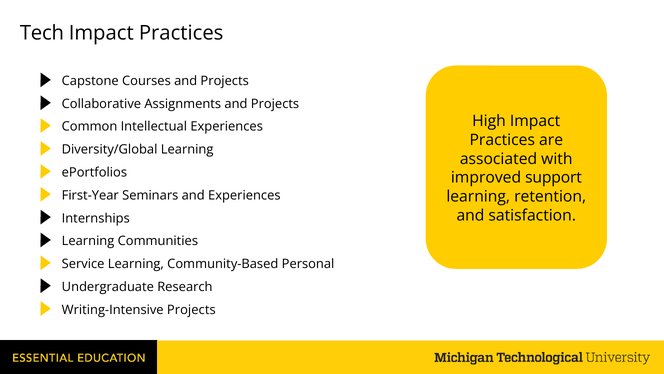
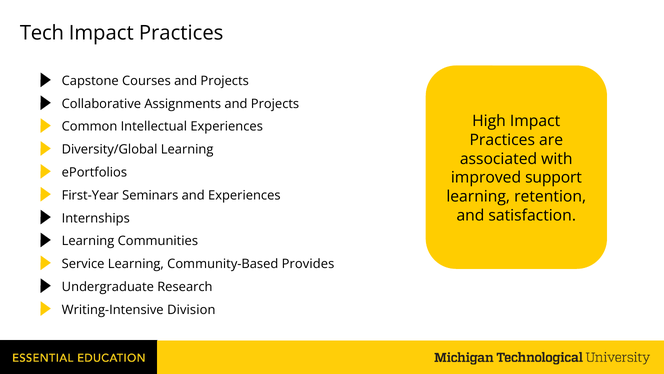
Personal: Personal -> Provides (308, 264)
Writing-Intensive Projects: Projects -> Division (191, 309)
